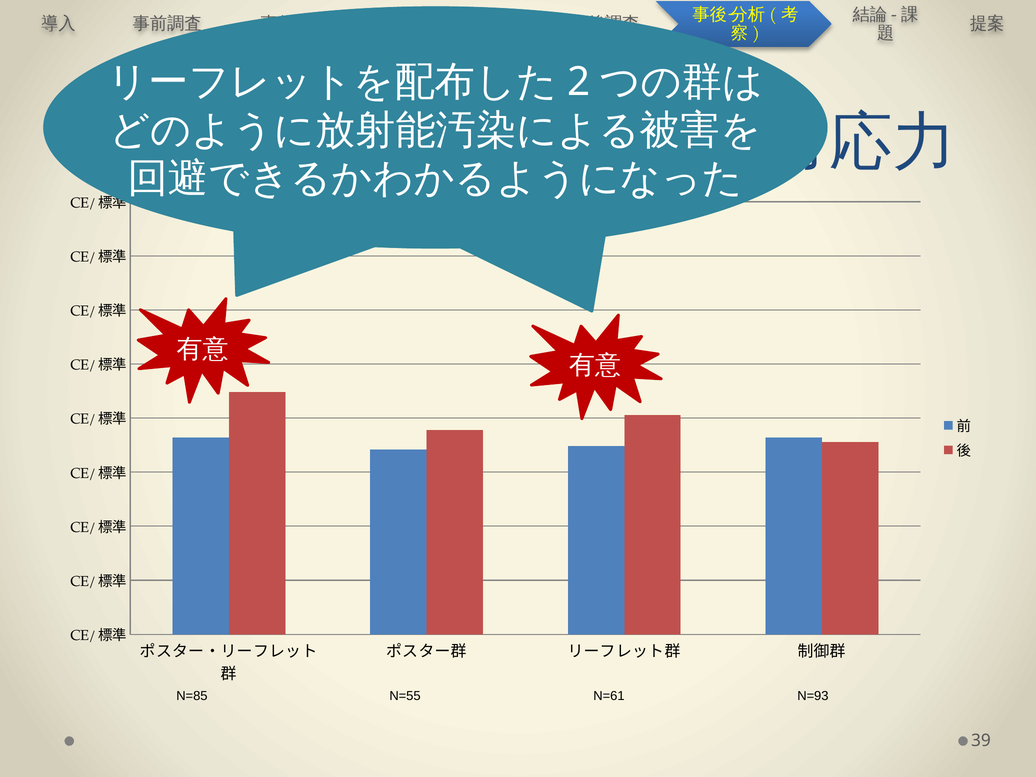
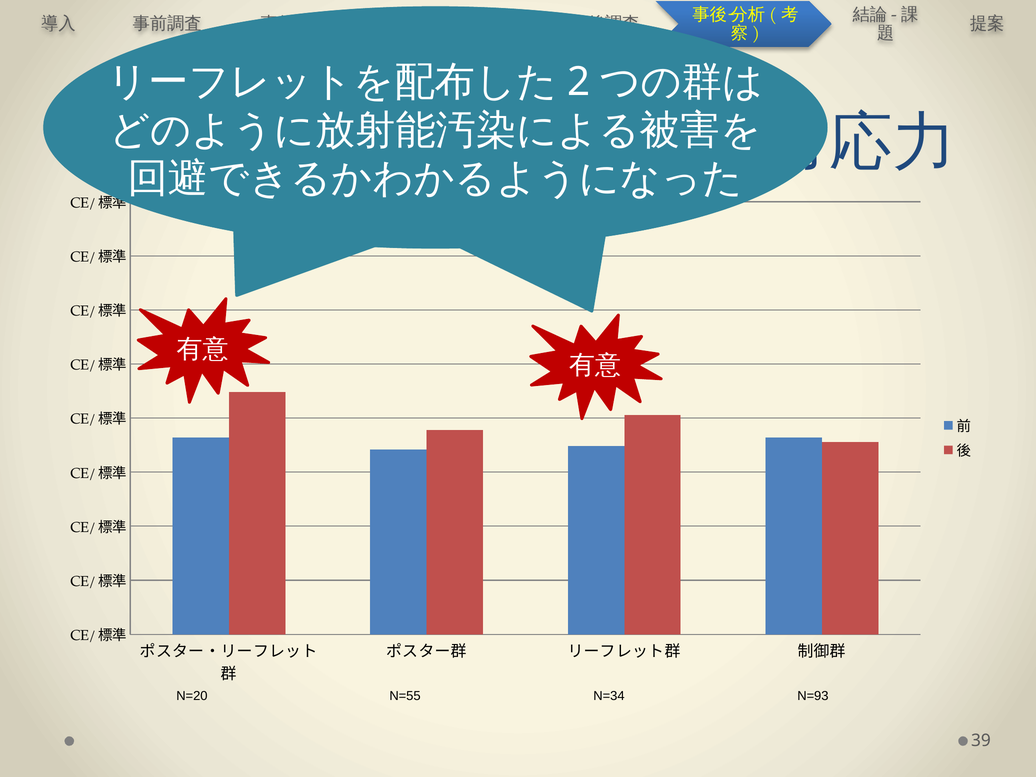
N=85: N=85 -> N=20 (192, 696)
N=61: N=61 -> N=34 (609, 696)
